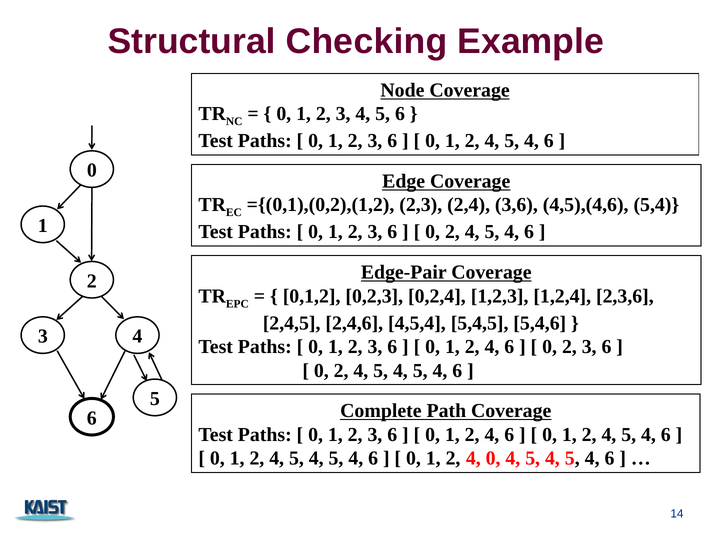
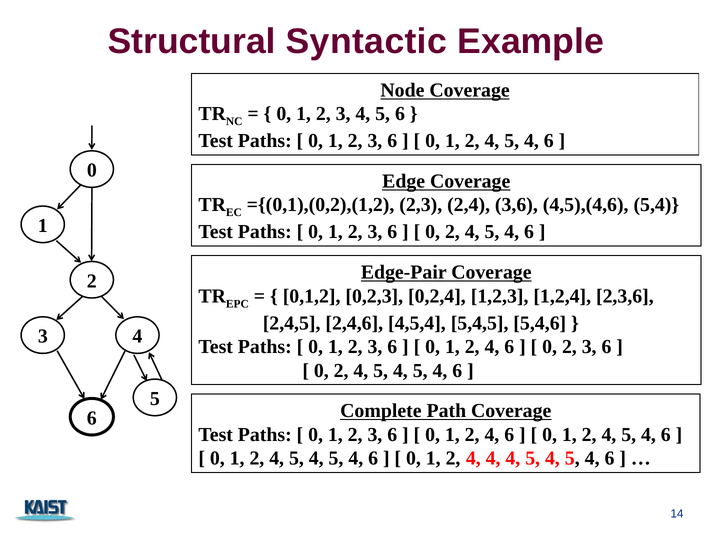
Checking: Checking -> Syntactic (366, 41)
2 4 0: 0 -> 4 (493, 458)
